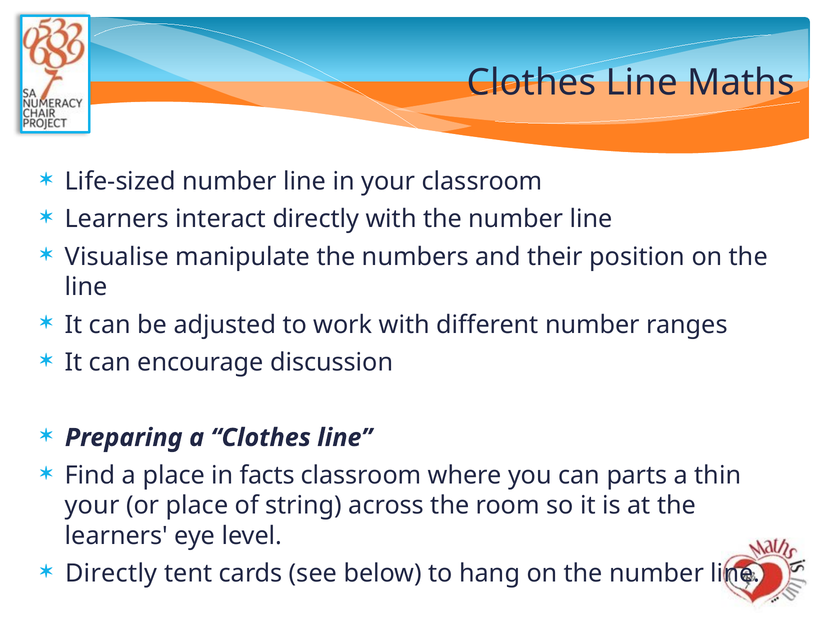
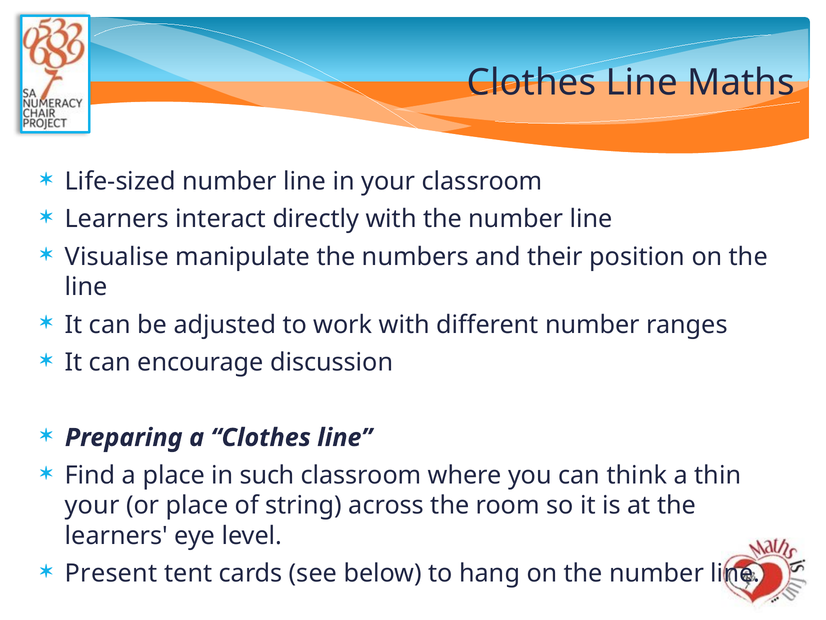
facts: facts -> such (267, 475)
parts: parts -> think (637, 475)
Directly: Directly -> Present (111, 573)
